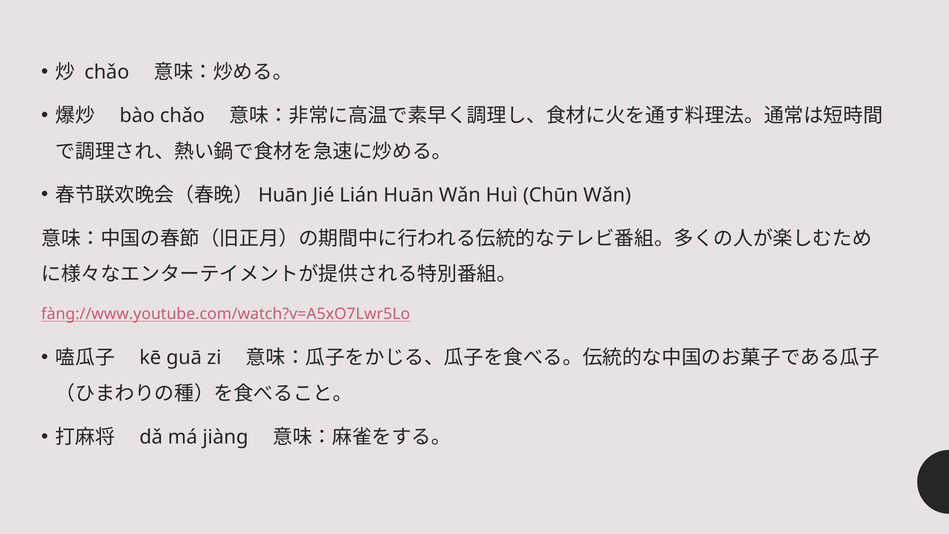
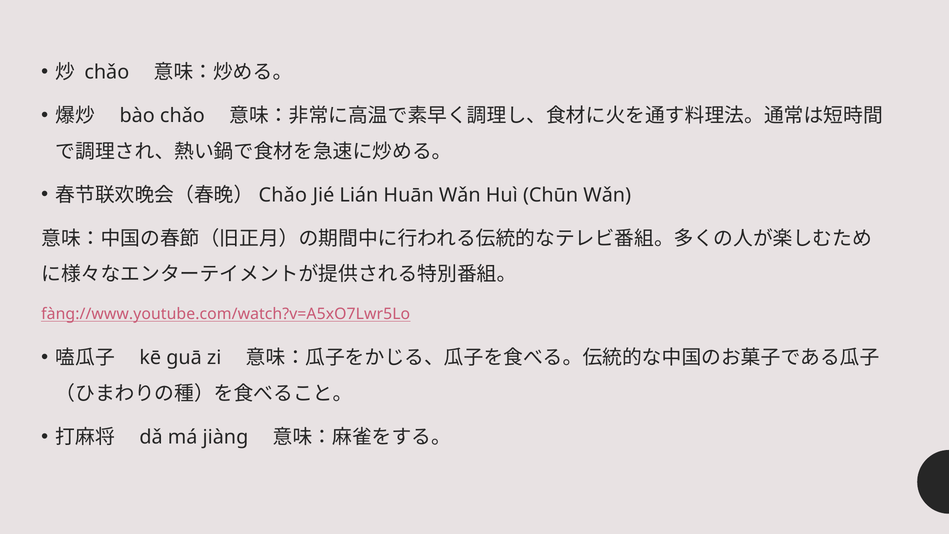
Huān: Huān -> Chǎo (283, 195)
